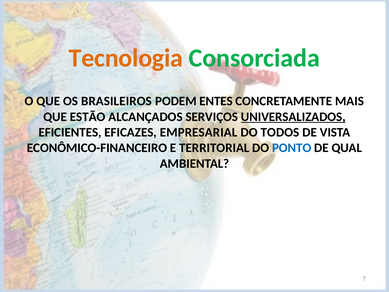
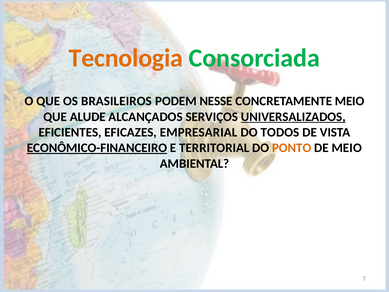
ENTES: ENTES -> NESSE (216, 101)
CONCRETAMENTE MAIS: MAIS -> MEIO (350, 101)
ESTÃO: ESTÃO -> ALUDE (88, 117)
ECONÔMICO-FINANCEIRO underline: none -> present (97, 148)
PONTO colour: blue -> orange (292, 148)
DE QUAL: QUAL -> MEIO (347, 148)
